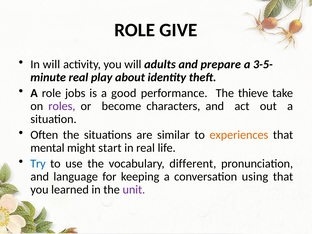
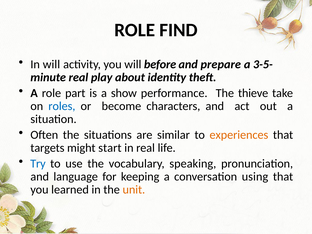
GIVE: GIVE -> FIND (178, 30)
adults: adults -> before (160, 64)
jobs: jobs -> part (75, 93)
good: good -> show (124, 93)
roles colour: purple -> blue (62, 106)
mental: mental -> targets (47, 148)
different: different -> speaking (193, 164)
unit colour: purple -> orange (134, 190)
